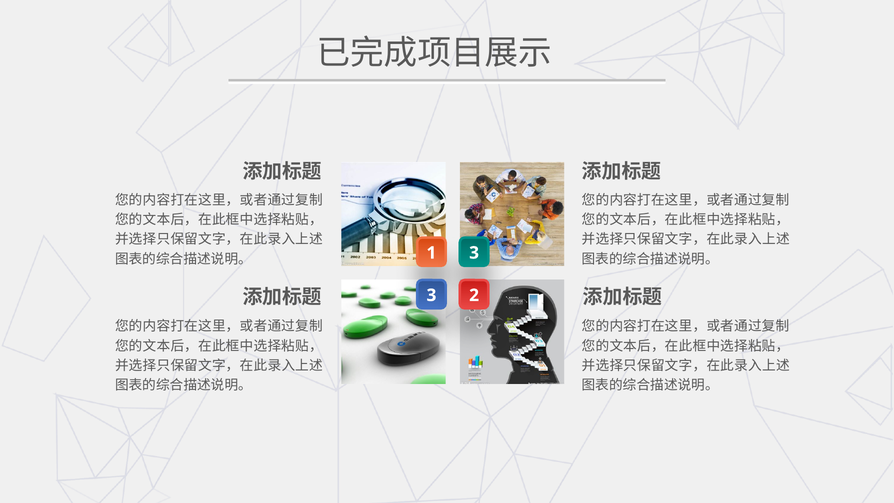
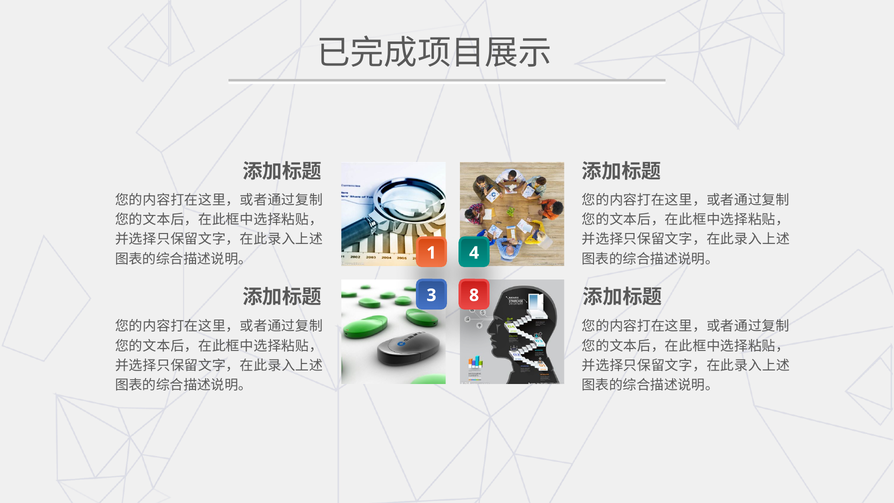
1 3: 3 -> 4 (474, 253)
2: 2 -> 8 (474, 295)
